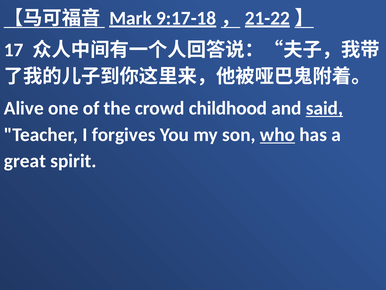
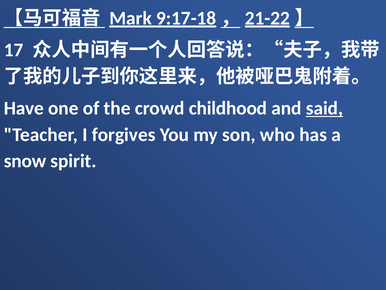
Alive: Alive -> Have (24, 108)
who underline: present -> none (277, 134)
great: great -> snow (25, 161)
